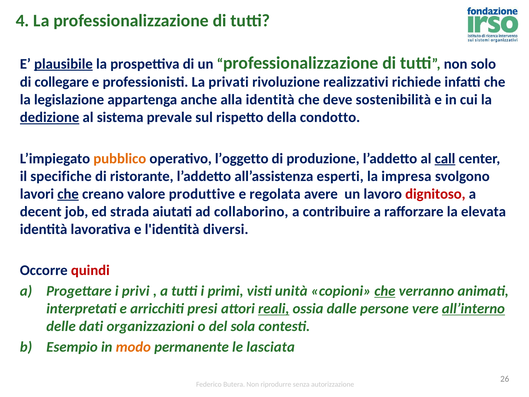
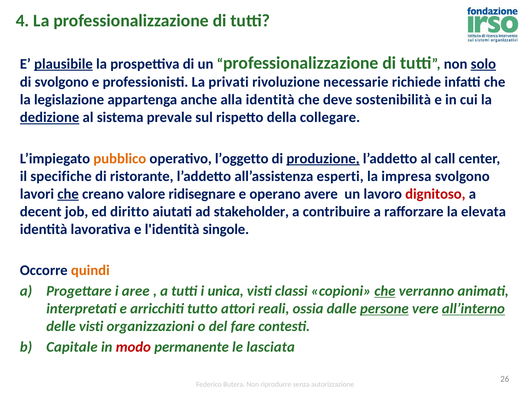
solo underline: none -> present (483, 64)
di collegare: collegare -> svolgono (62, 82)
realizzativi: realizzativi -> necessarie (356, 82)
condotto: condotto -> collegare (330, 117)
produzione underline: none -> present (323, 158)
call underline: present -> none (445, 158)
produttive: produttive -> ridisegnare (202, 194)
regolata: regolata -> operano (275, 194)
strada: strada -> diritto (130, 211)
collaborino: collaborino -> stakeholder (251, 211)
diversi: diversi -> singole (226, 229)
quindi colour: red -> orange (90, 270)
privi: privi -> aree (136, 291)
primi: primi -> unica (226, 291)
unità: unità -> classi (291, 291)
presi: presi -> tutto (202, 308)
reali underline: present -> none (274, 308)
persone underline: none -> present (384, 308)
delle dati: dati -> visti (91, 326)
sola: sola -> fare (243, 326)
Esempio: Esempio -> Capitale (72, 347)
modo colour: orange -> red (133, 347)
